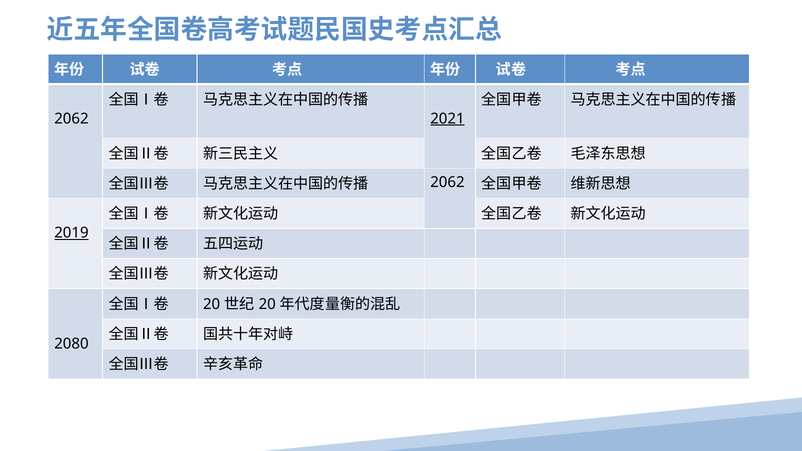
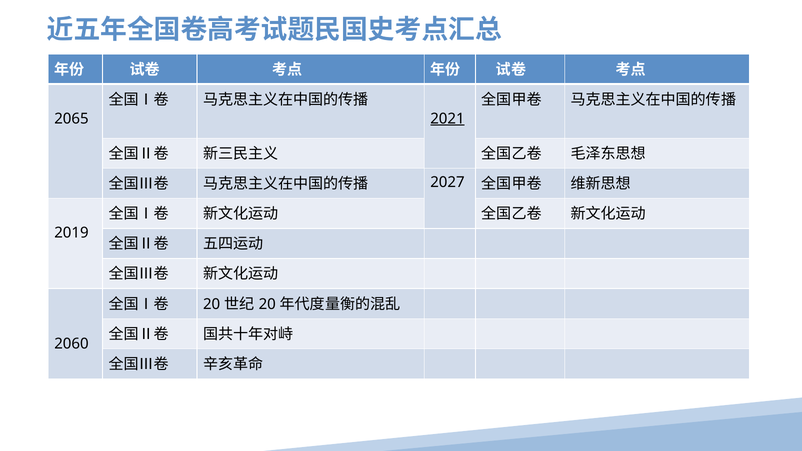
2062: 2062 -> 2065 (71, 119)
2062: 2062 -> 2027 (447, 182)
2019 underline: present -> none (71, 233)
2080: 2080 -> 2060 (71, 344)
